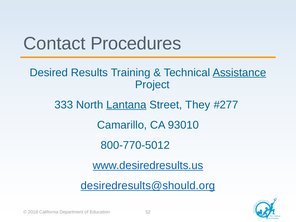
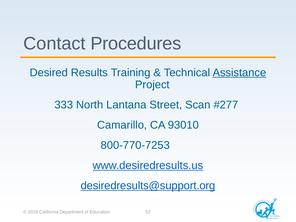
Lantana underline: present -> none (126, 105)
They: They -> Scan (198, 105)
800-770-5012: 800-770-5012 -> 800-770-7253 (135, 145)
desiredresults@should.org: desiredresults@should.org -> desiredresults@support.org (148, 186)
